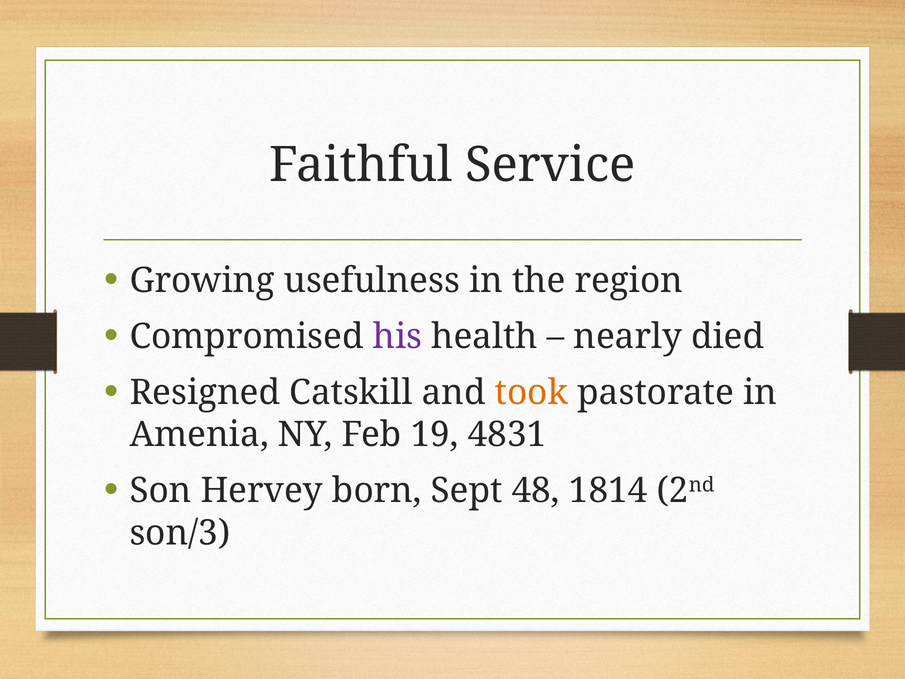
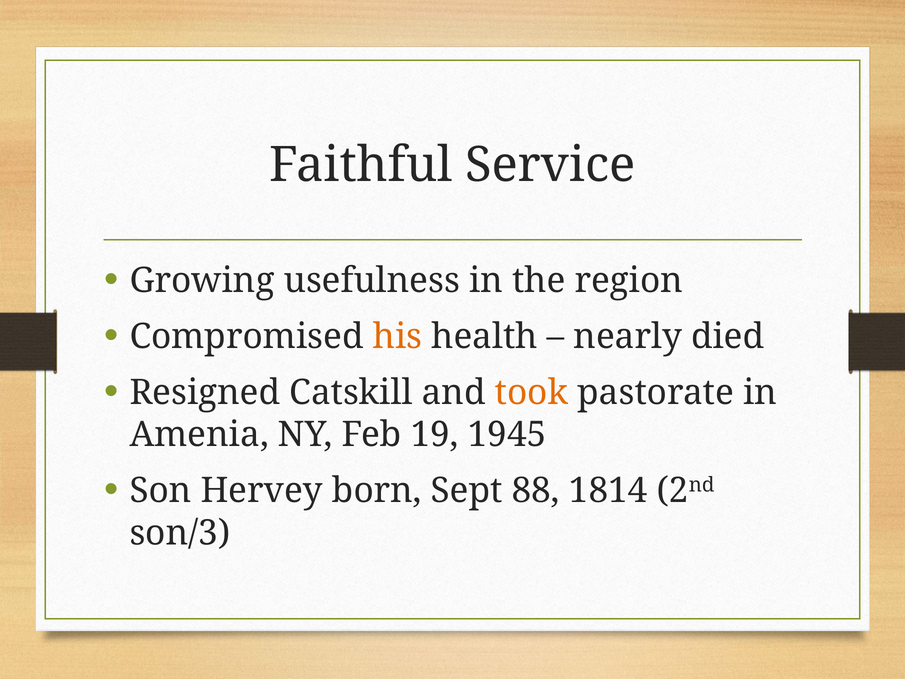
his colour: purple -> orange (397, 337)
4831: 4831 -> 1945 (507, 435)
48: 48 -> 88 (536, 491)
